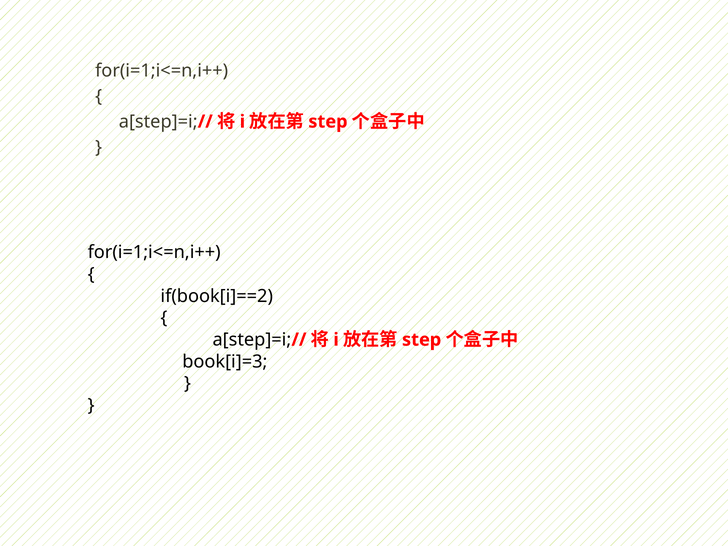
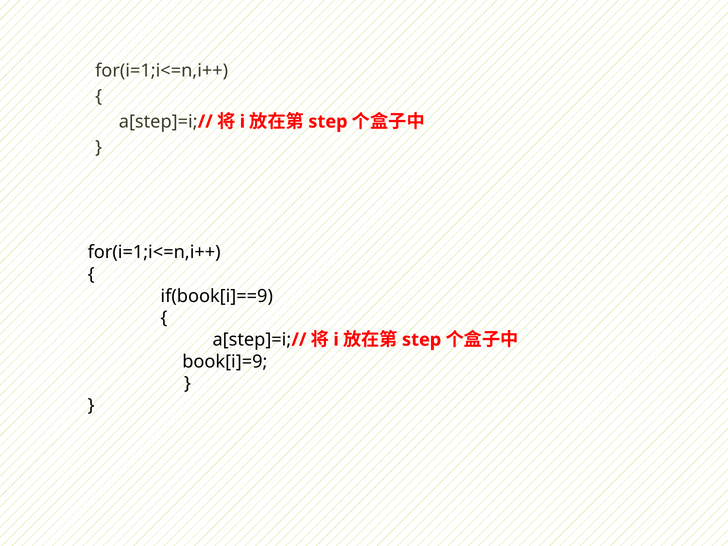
if(book[i]==2: if(book[i]==2 -> if(book[i]==9 (217, 296)
book[i]=3: book[i]=3 -> book[i]=9 (225, 362)
